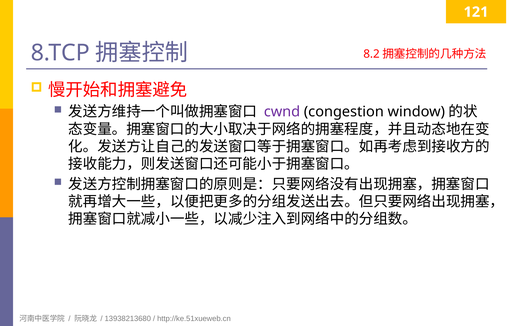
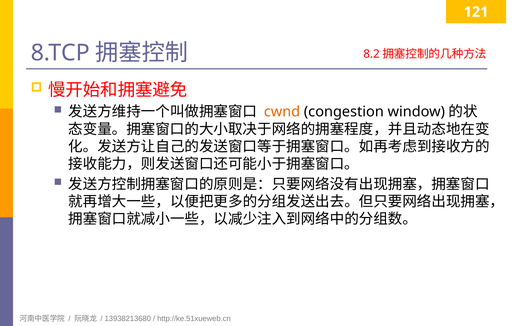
cwnd colour: purple -> orange (282, 112)
